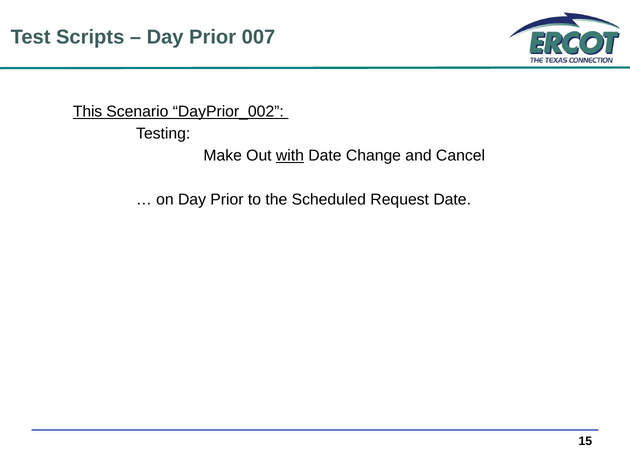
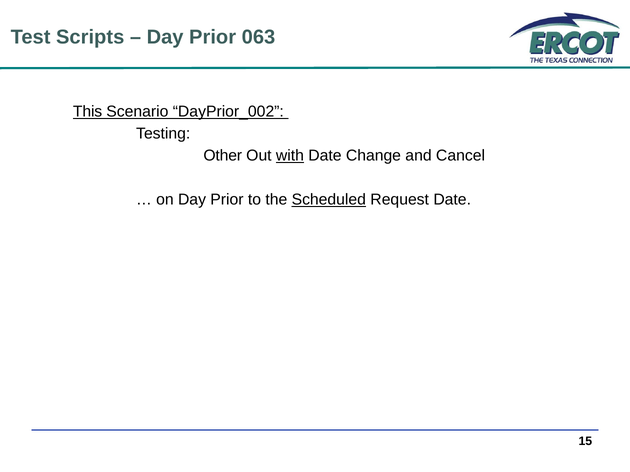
007: 007 -> 063 (258, 37)
Make: Make -> Other (223, 156)
Scheduled underline: none -> present (329, 200)
